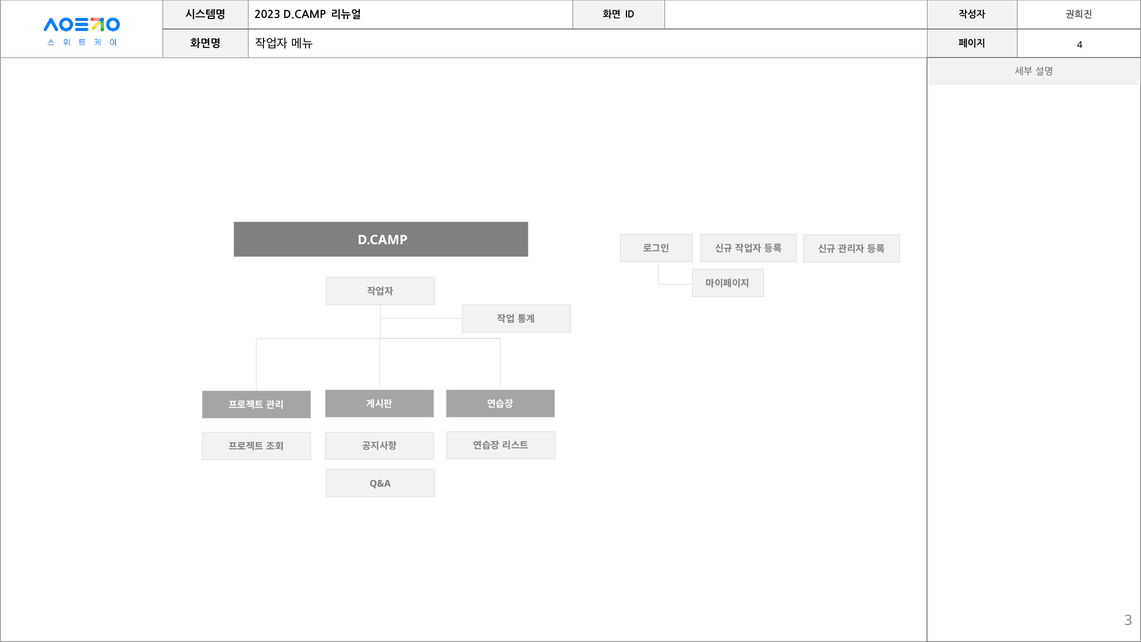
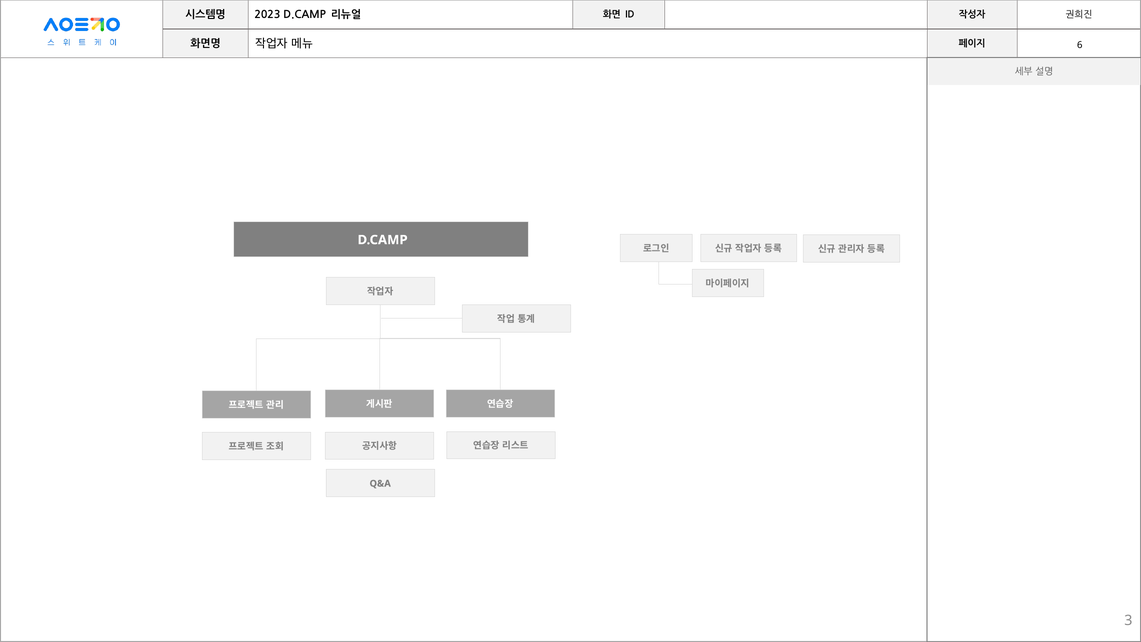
4: 4 -> 6 (1080, 45)
